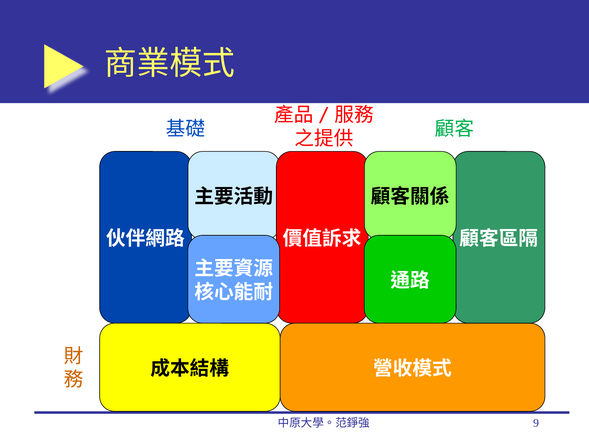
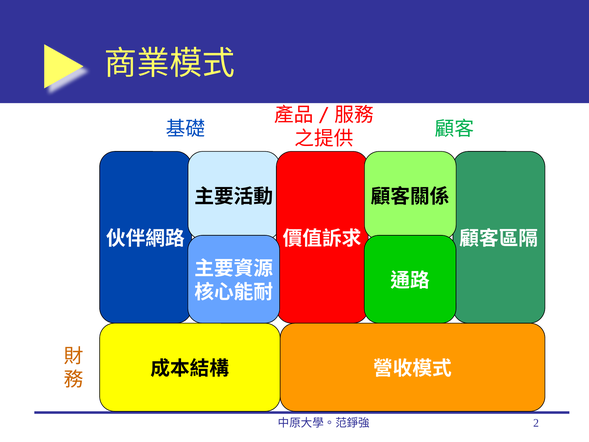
9: 9 -> 2 (536, 423)
